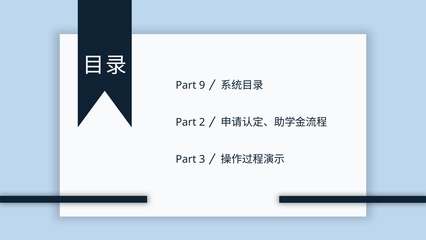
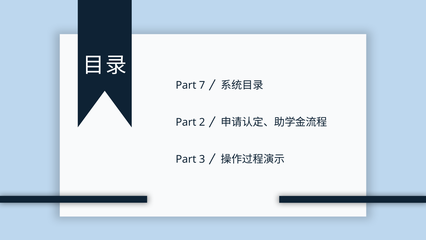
9: 9 -> 7 (202, 85)
